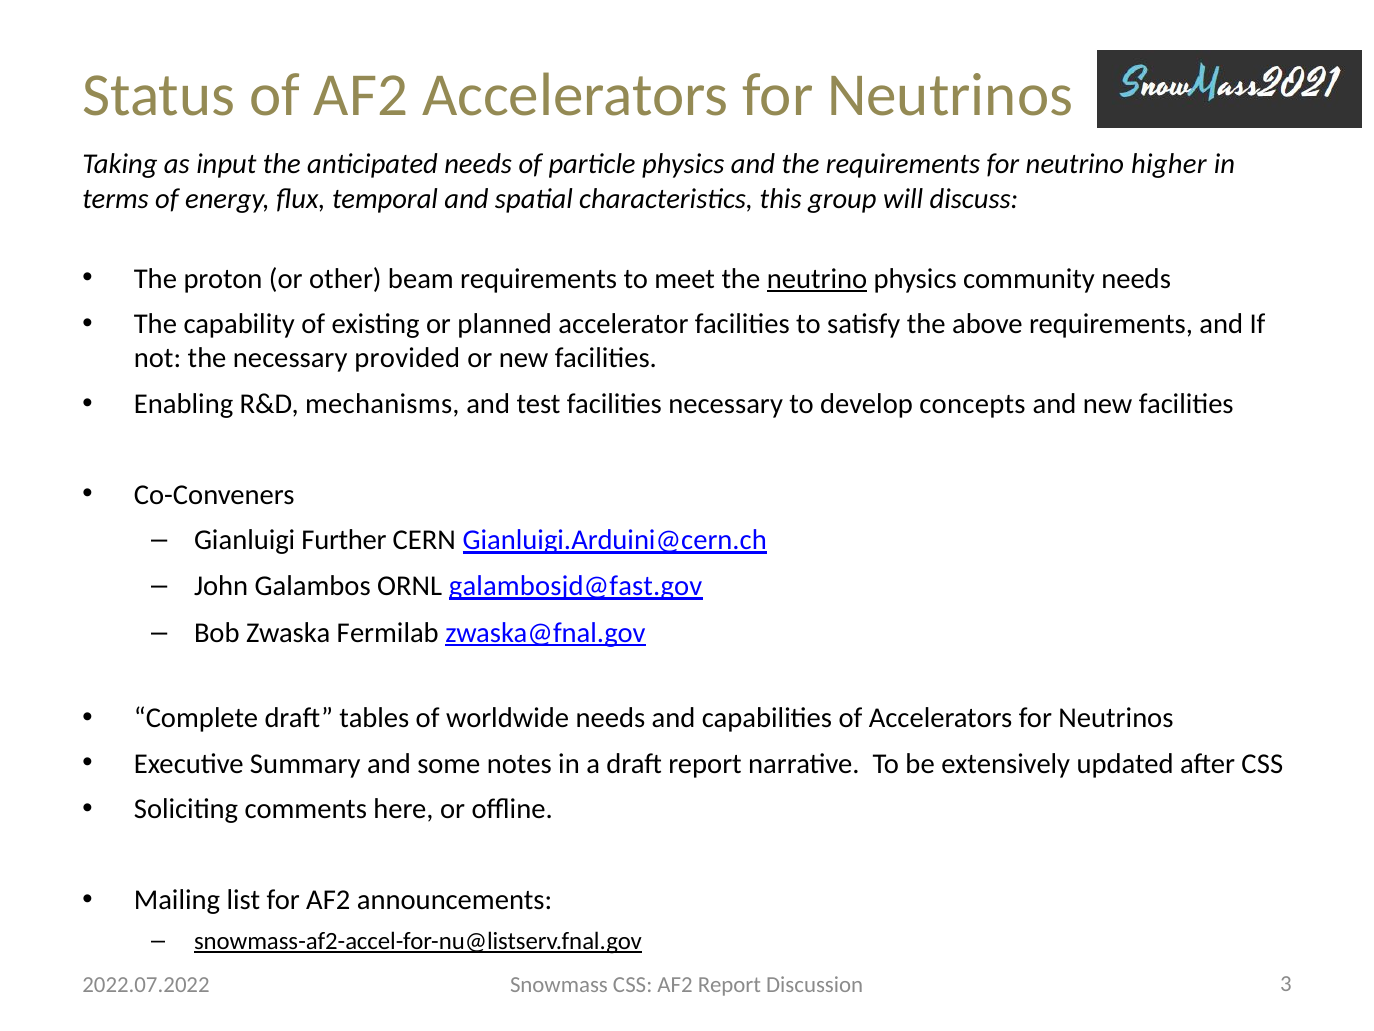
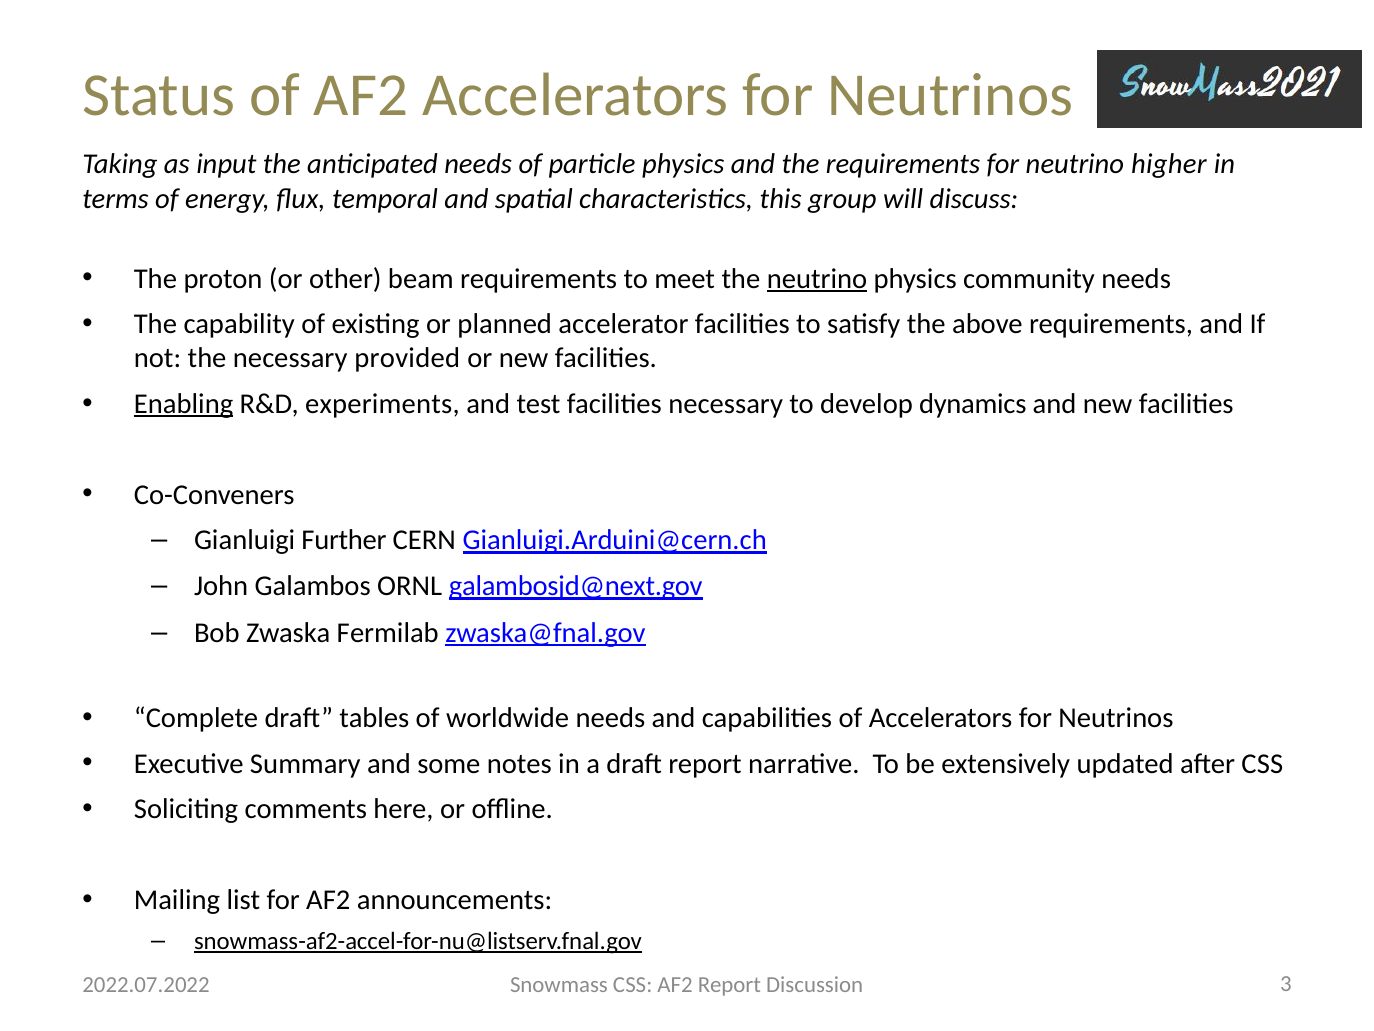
Enabling underline: none -> present (184, 404)
mechanisms: mechanisms -> experiments (382, 404)
concepts: concepts -> dynamics (973, 404)
galambosjd@fast.gov: galambosjd@fast.gov -> galambosjd@next.gov (576, 586)
